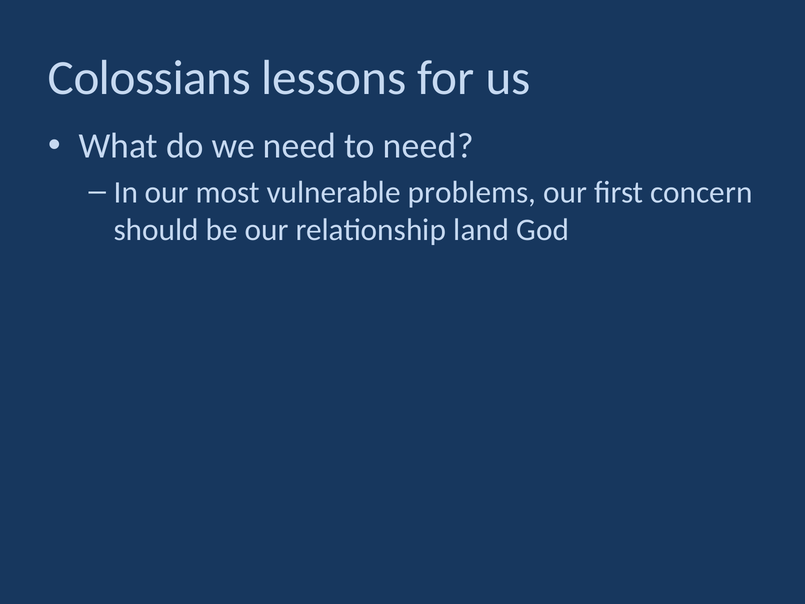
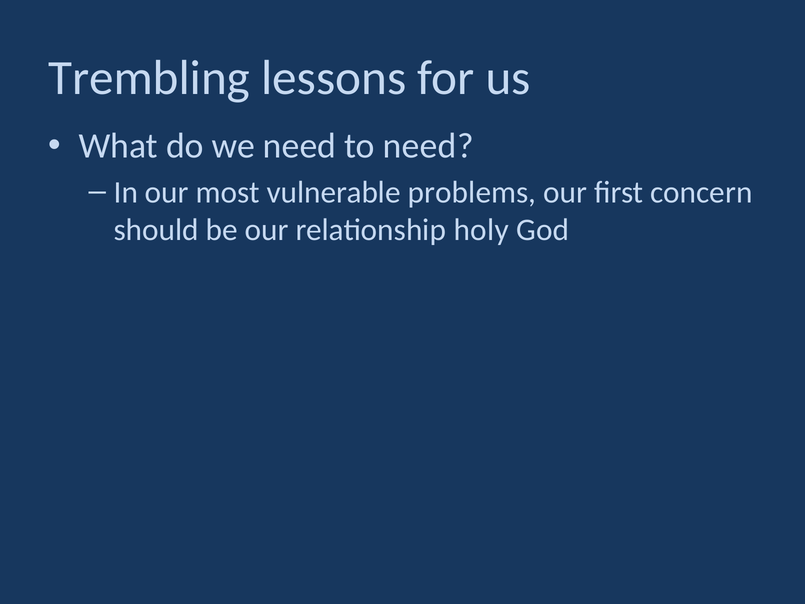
Colossians: Colossians -> Trembling (149, 78)
land: land -> holy (481, 230)
